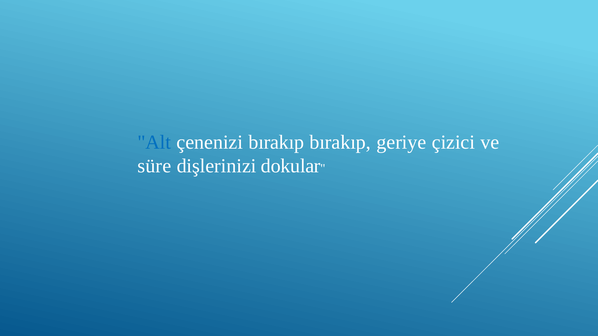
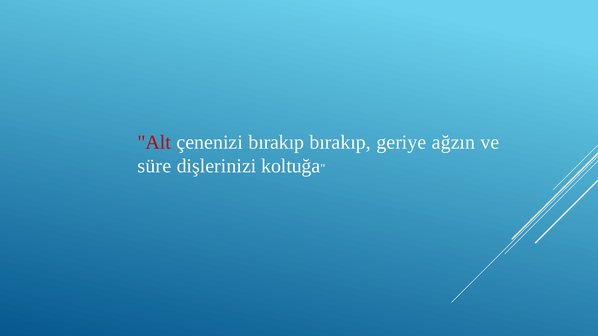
Alt colour: blue -> red (154, 142)
çizici: çizici -> ağzın (453, 142)
dokular: dokular -> koltuğa (291, 166)
